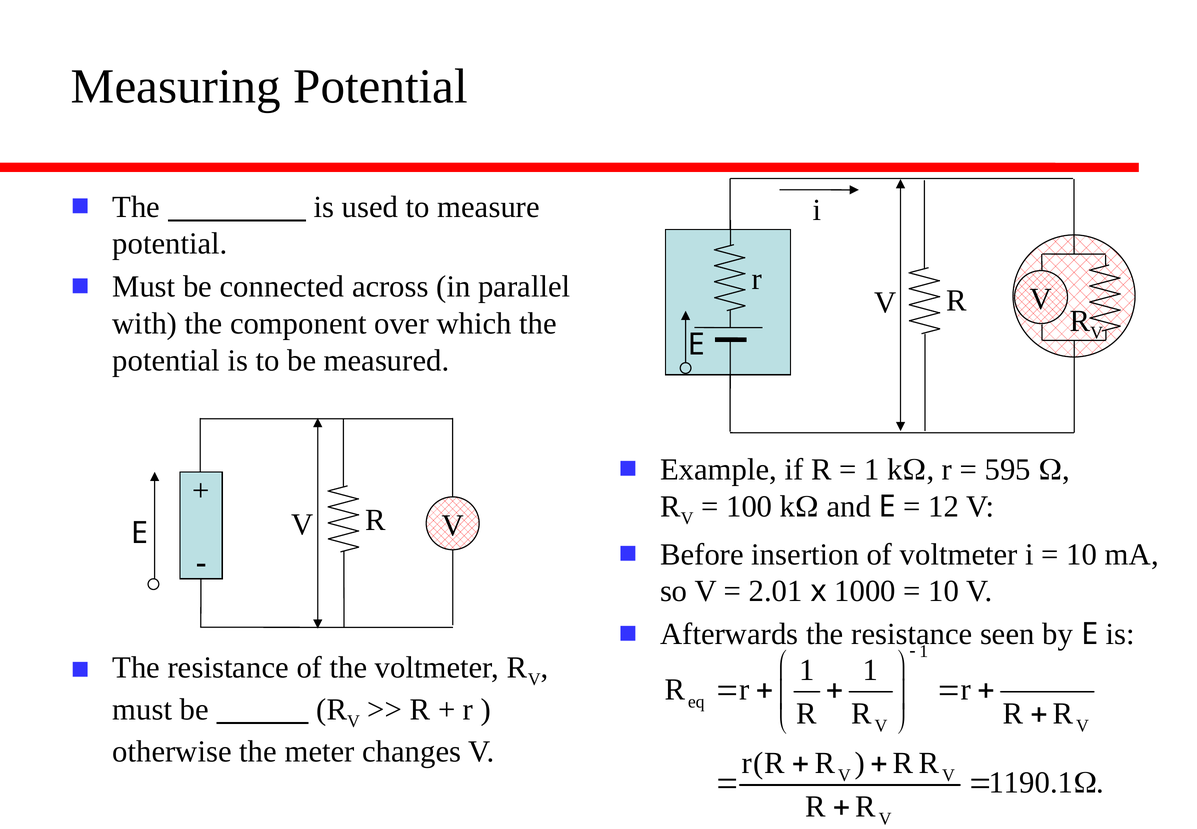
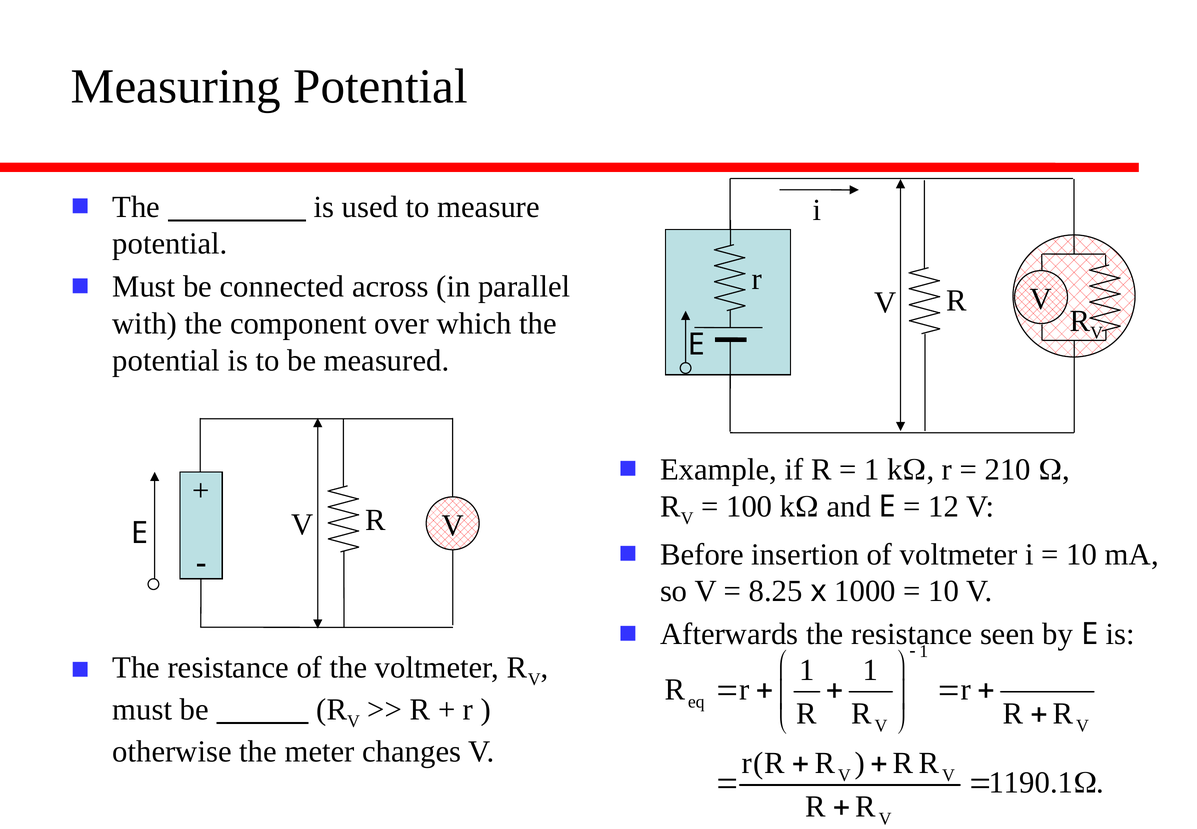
595: 595 -> 210 (1008, 469)
2.01: 2.01 -> 8.25 (776, 591)
